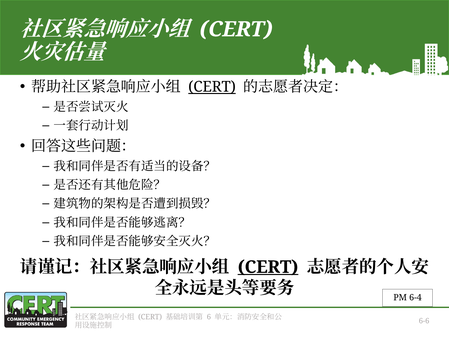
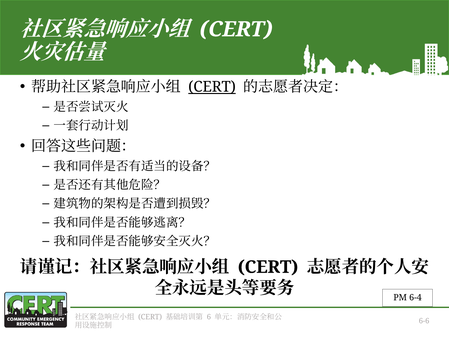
CERT underline: present -> none (268, 267)
